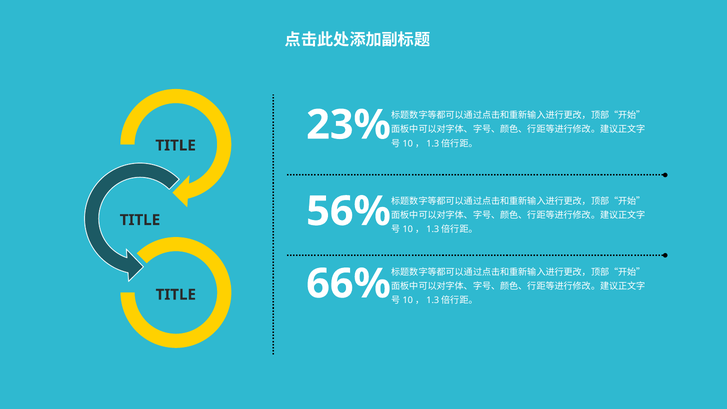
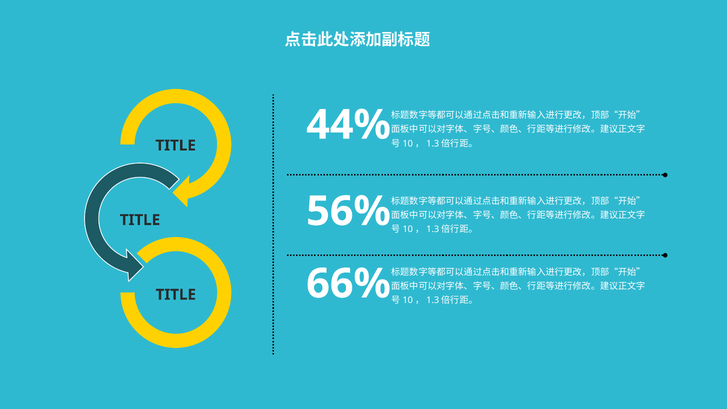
23%: 23% -> 44% (349, 125)
